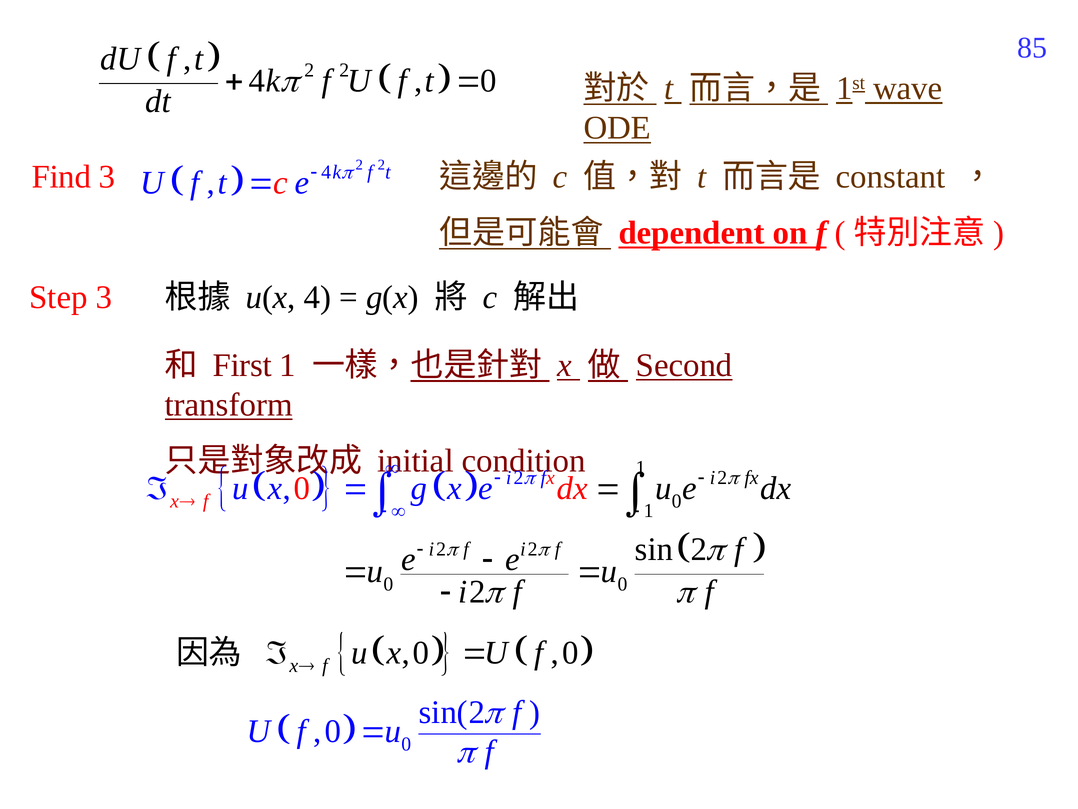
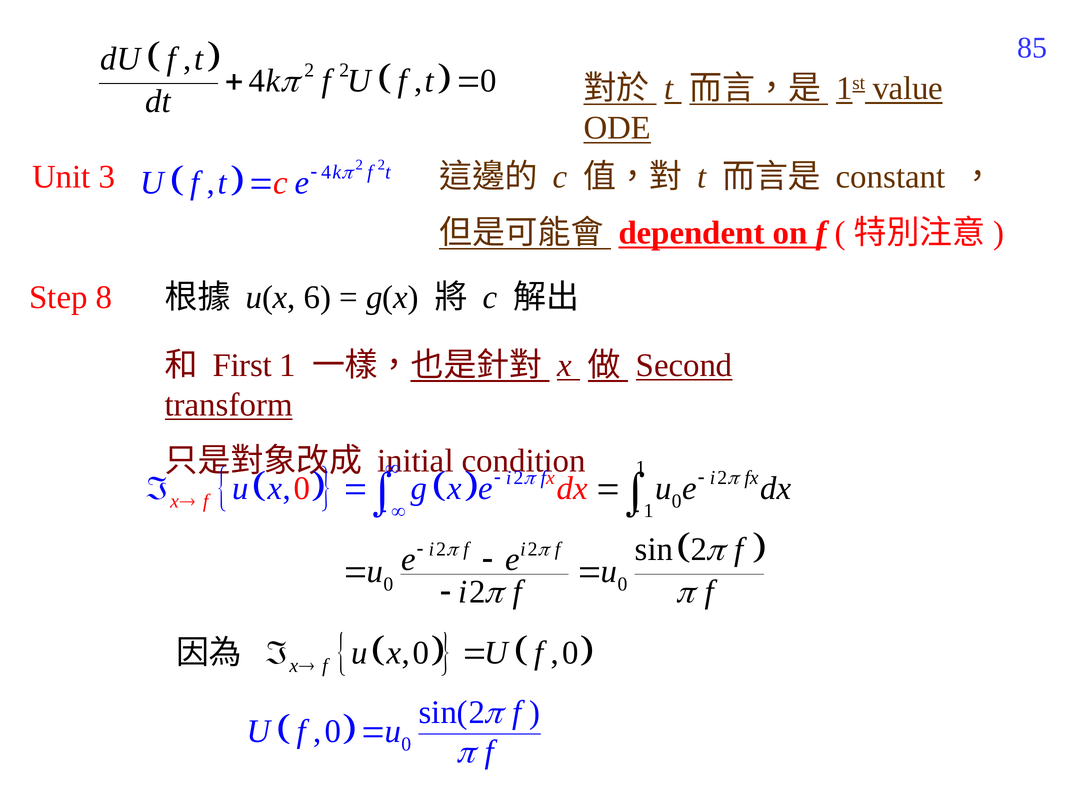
wave: wave -> value (908, 88)
Find: Find -> Unit (61, 177)
Step 3: 3 -> 8 (104, 297)
u(x 4: 4 -> 6 (317, 297)
